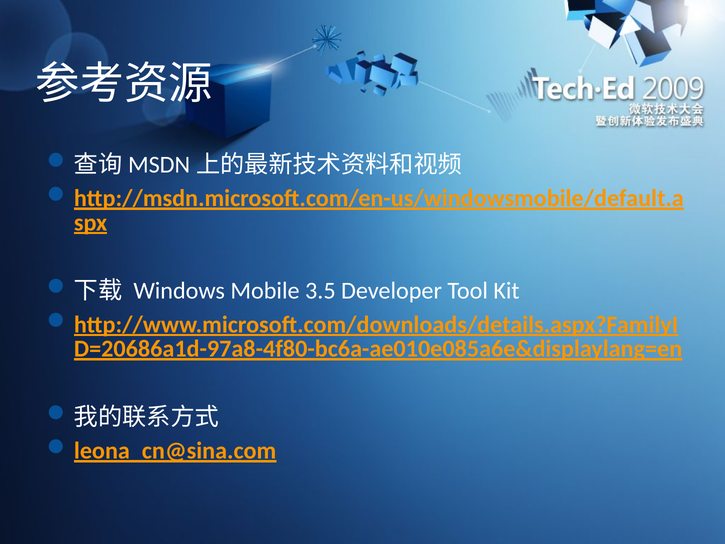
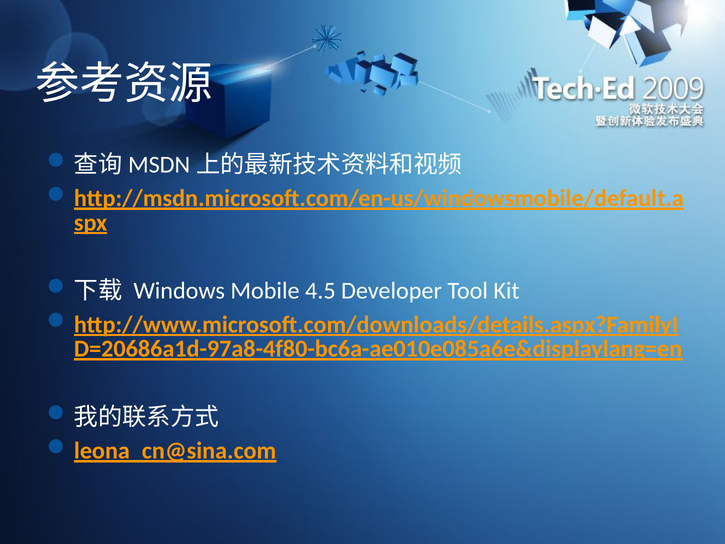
3.5: 3.5 -> 4.5 (320, 291)
